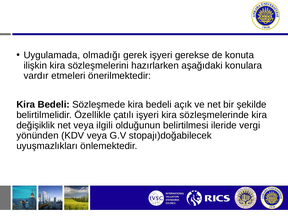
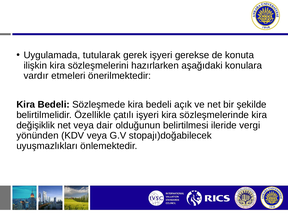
olmadığı: olmadığı -> tutularak (102, 55)
ilgili: ilgili -> dair (105, 125)
